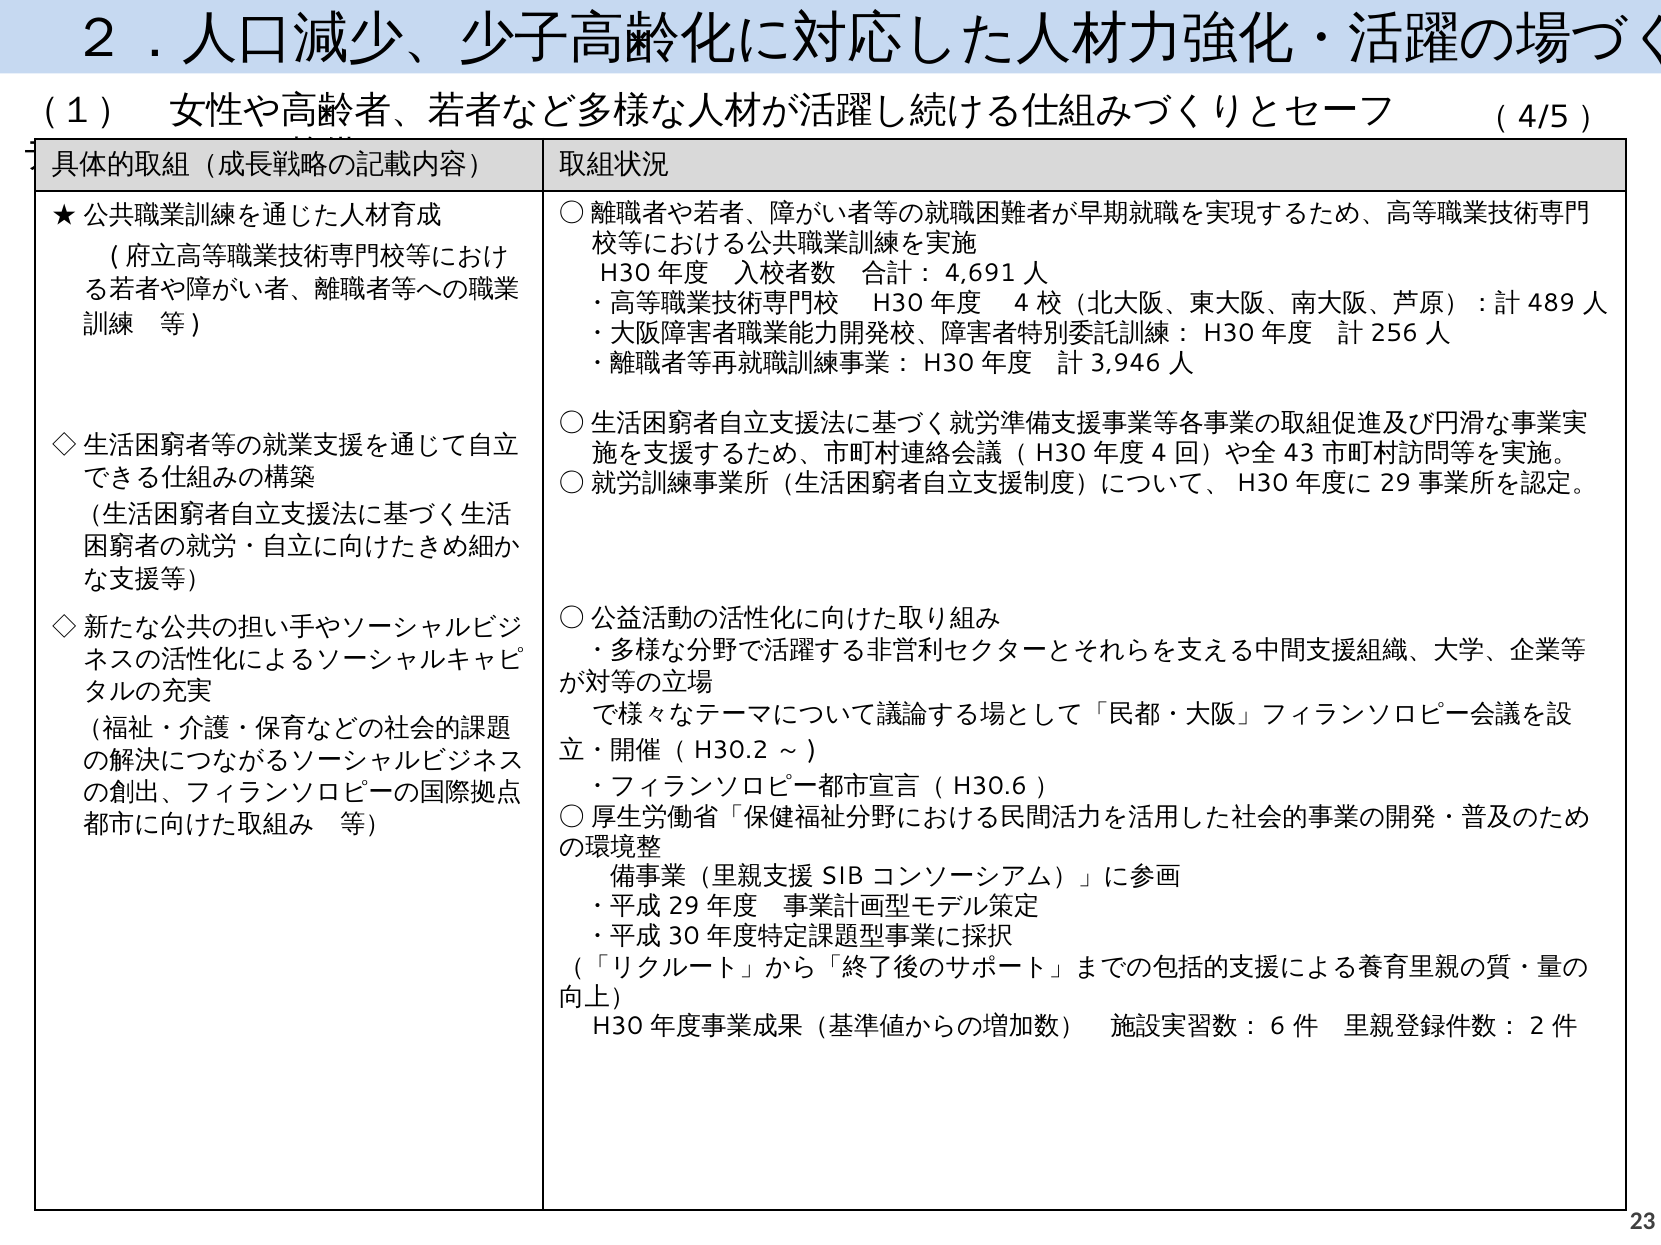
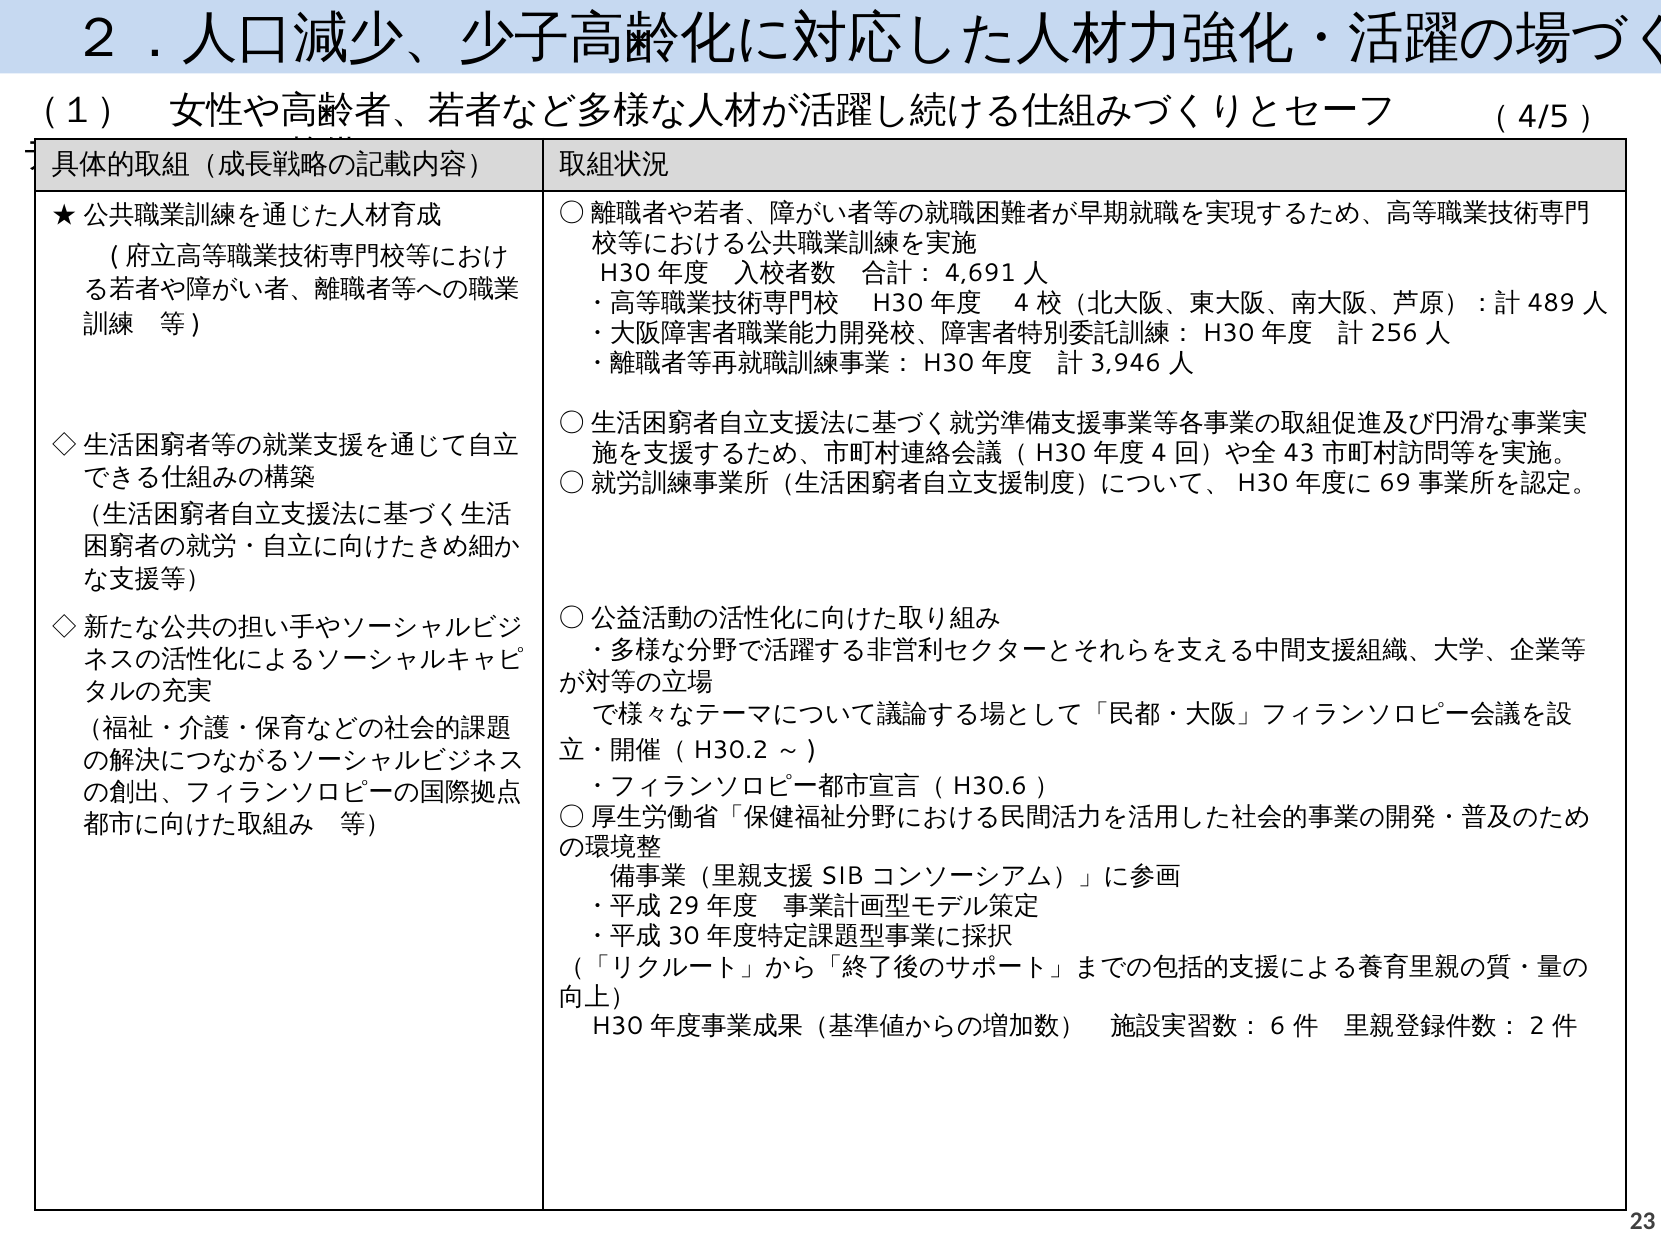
29: 29 -> 69 (1395, 483)
